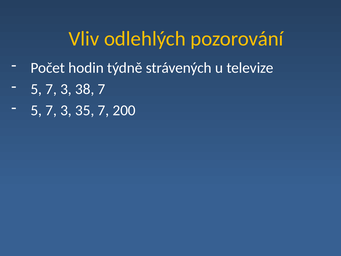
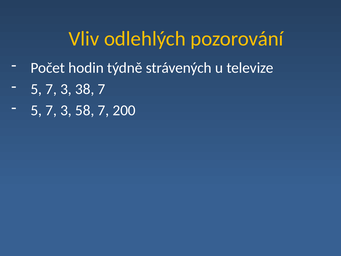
35: 35 -> 58 (85, 110)
